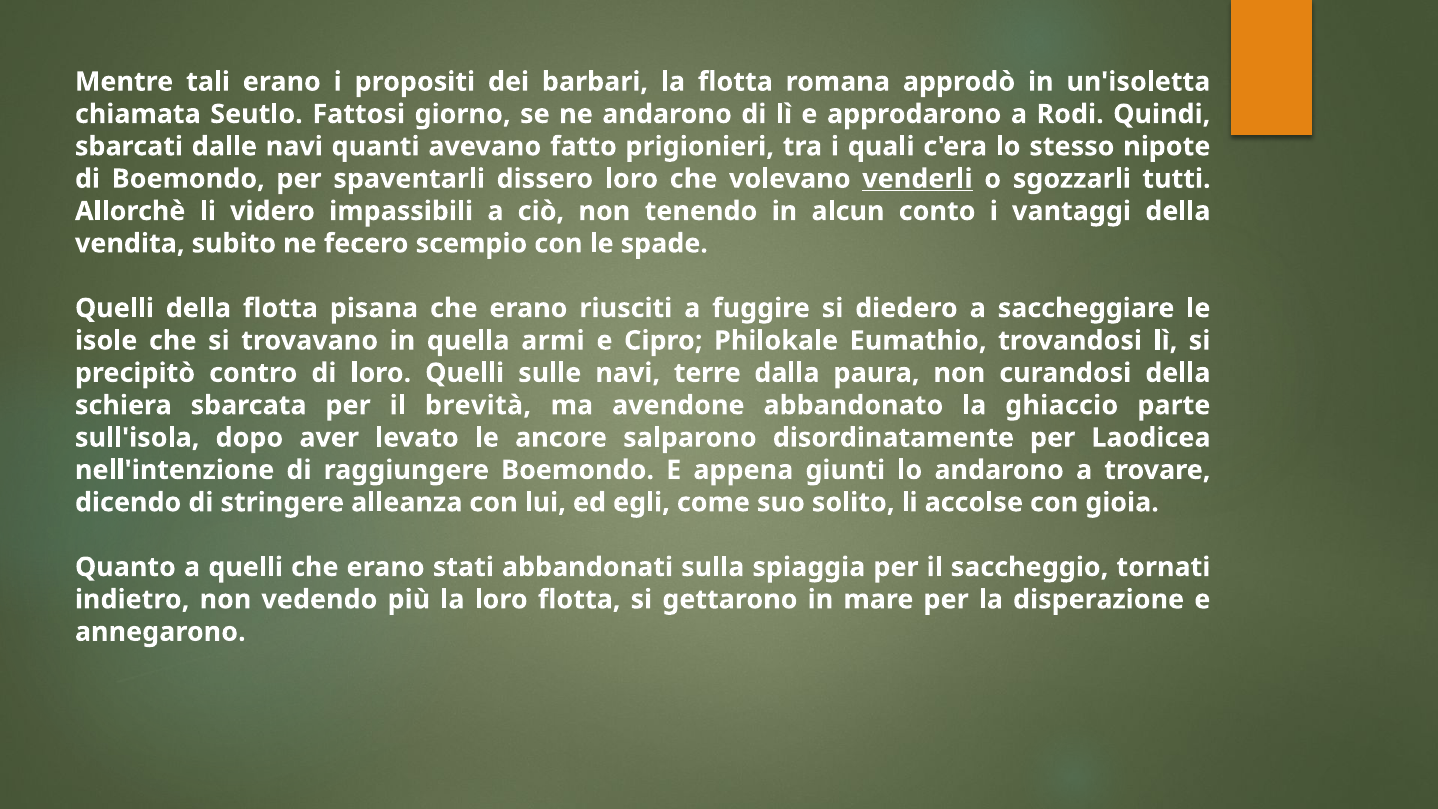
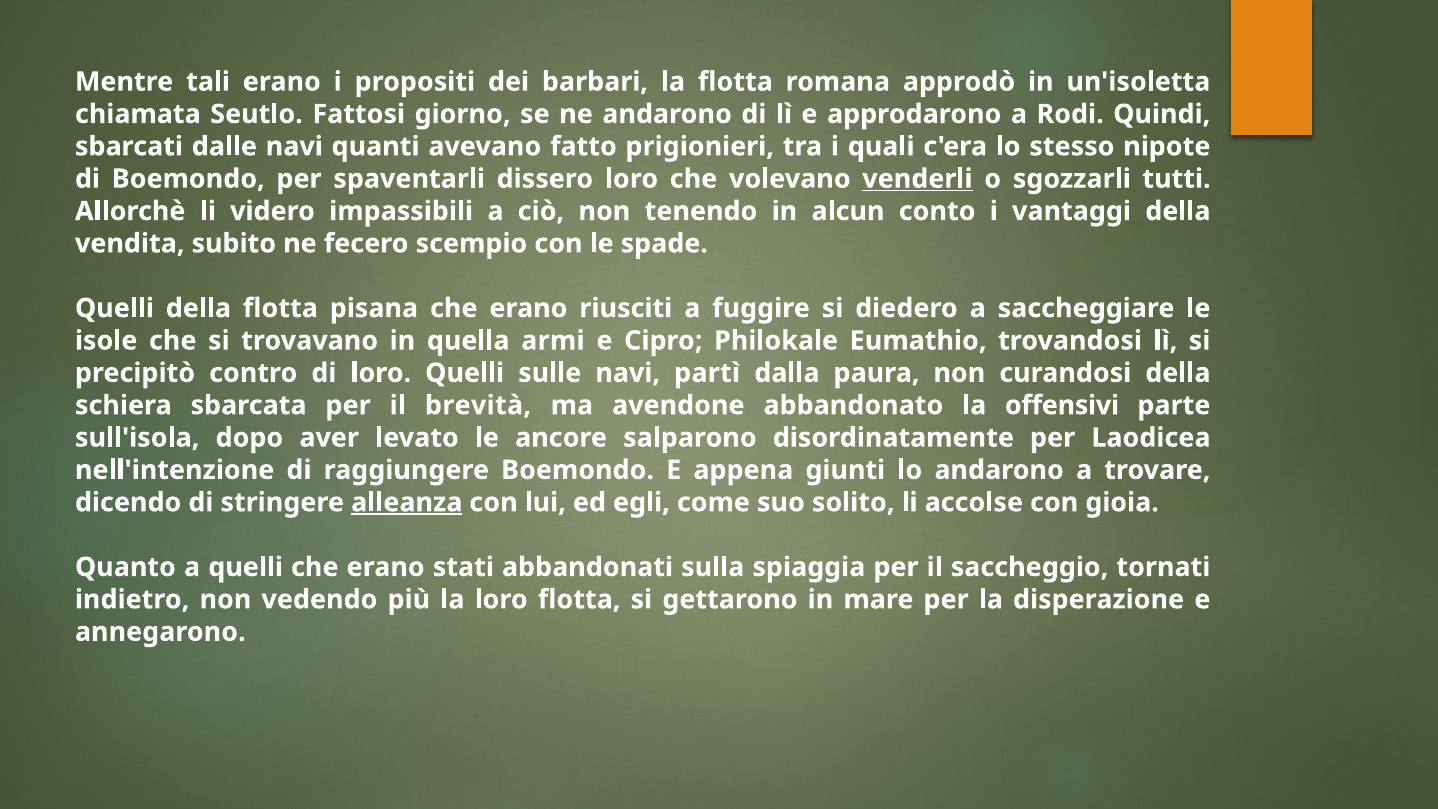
terre: terre -> partì (707, 373)
ghiaccio: ghiaccio -> offensivi (1062, 405)
alleanza underline: none -> present (407, 502)
